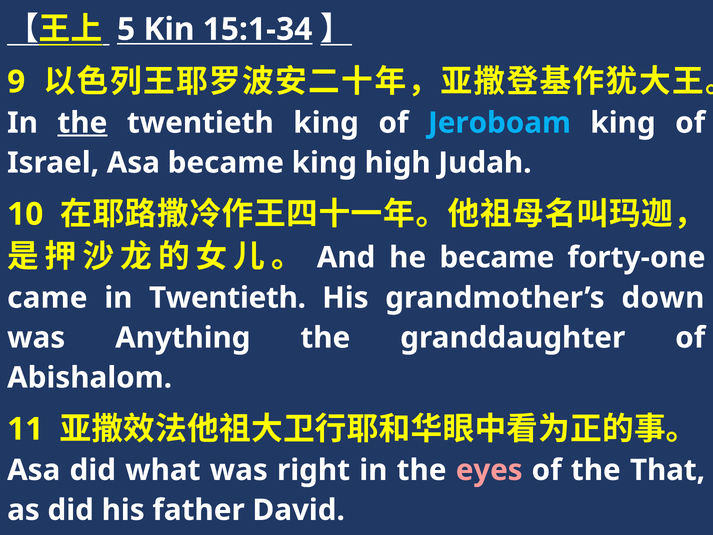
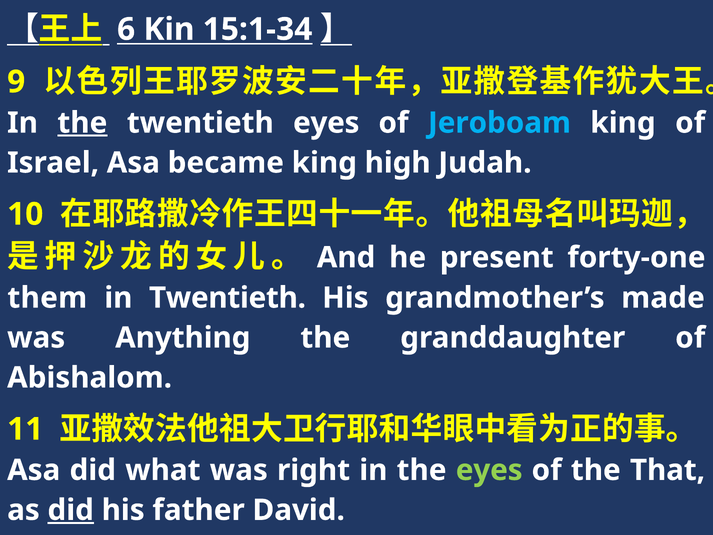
5: 5 -> 6 (126, 29)
twentieth king: king -> eyes (326, 123)
he became: became -> present (497, 257)
came: came -> them (47, 298)
down: down -> made (663, 298)
eyes colour: pink -> light green (489, 470)
did underline: none -> present (71, 510)
